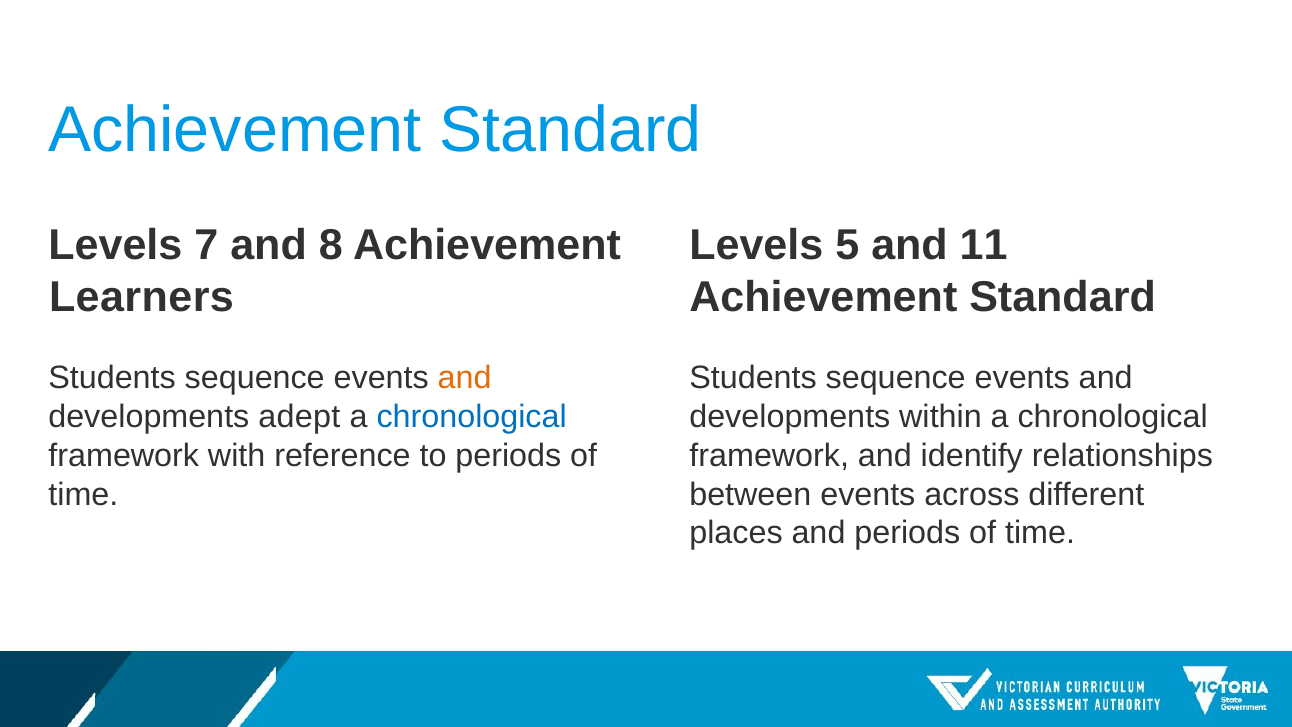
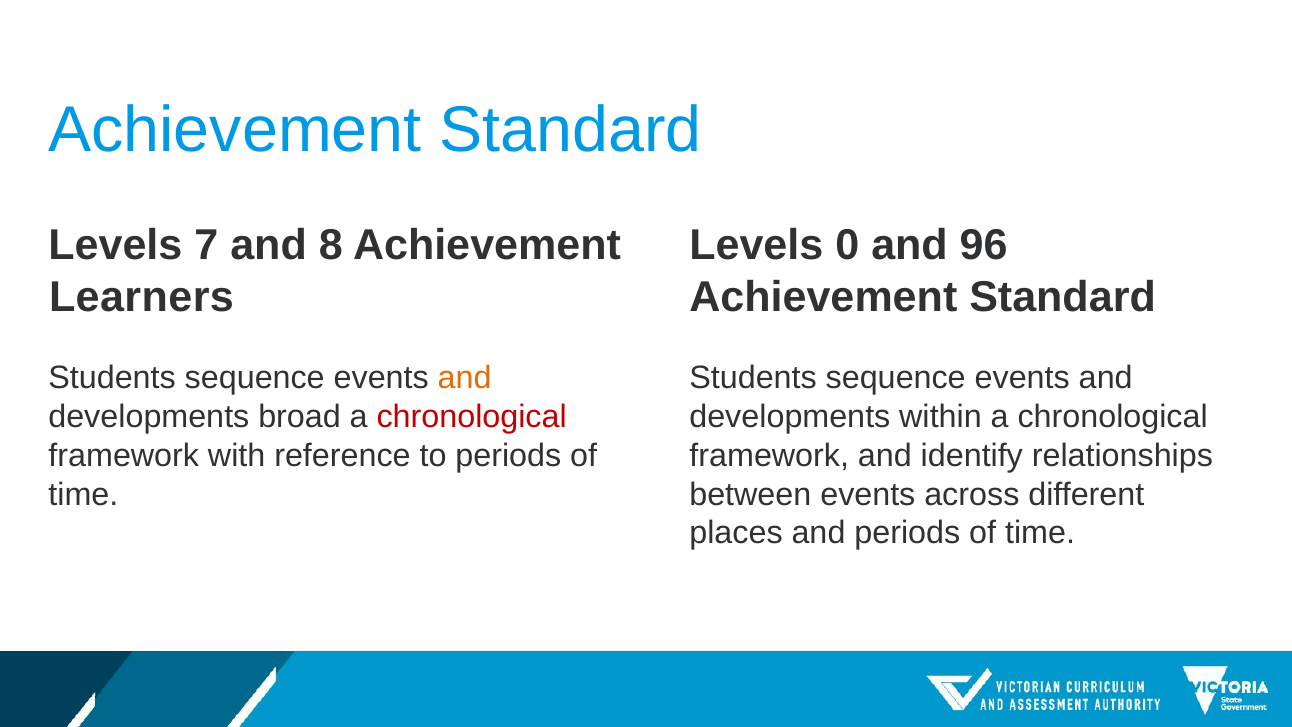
5: 5 -> 0 (847, 245)
11: 11 -> 96 (984, 245)
adept: adept -> broad (300, 417)
chronological colour: blue -> red (472, 417)
